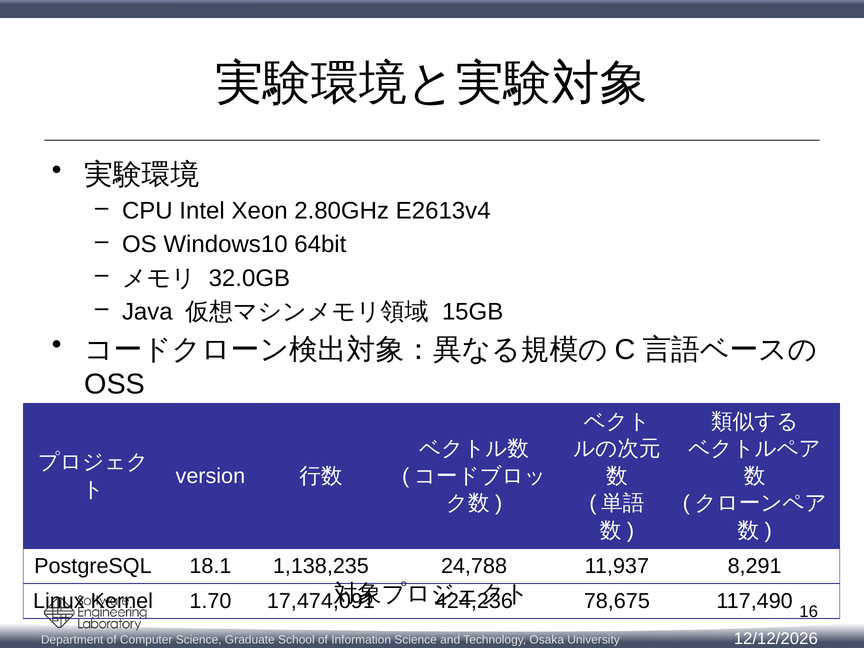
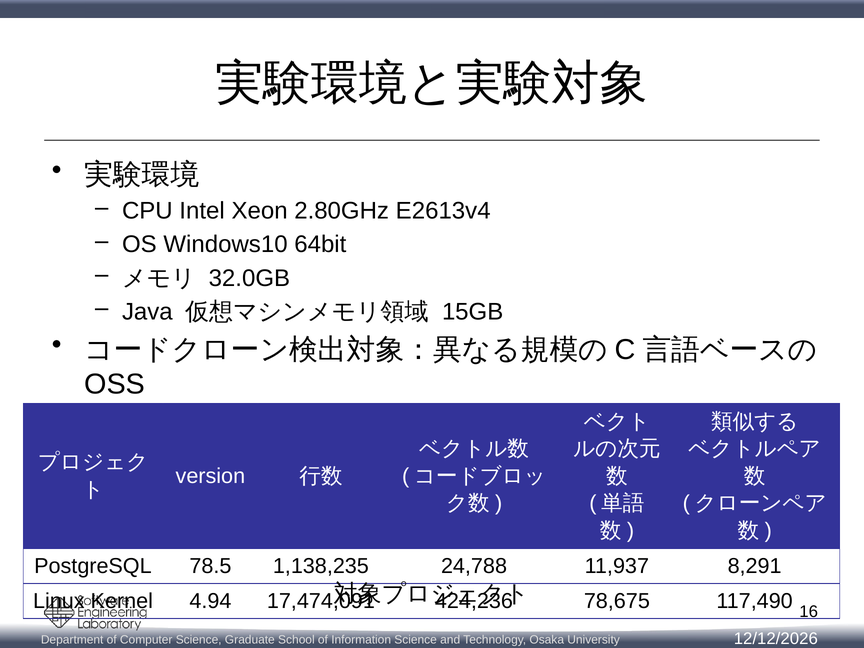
18.1: 18.1 -> 78.5 (210, 566)
1.70: 1.70 -> 4.94 (210, 601)
